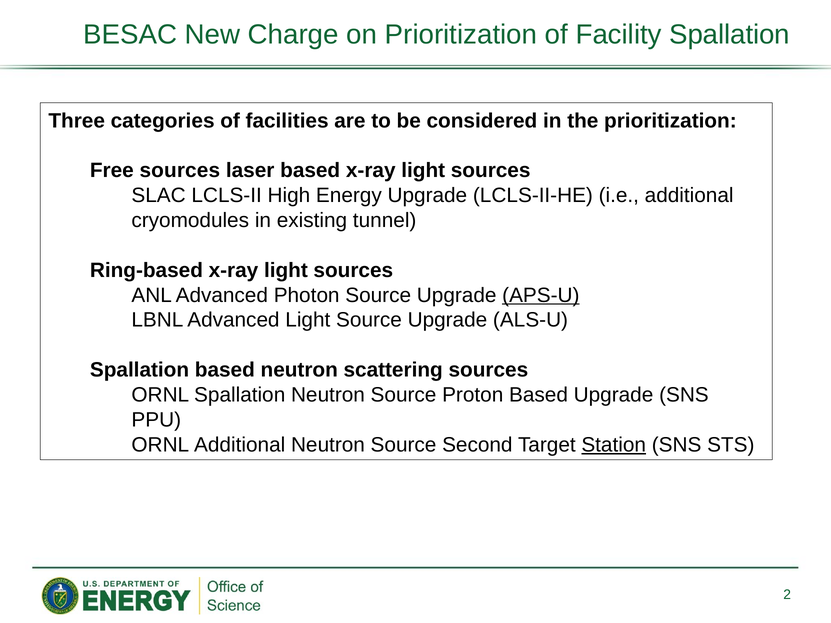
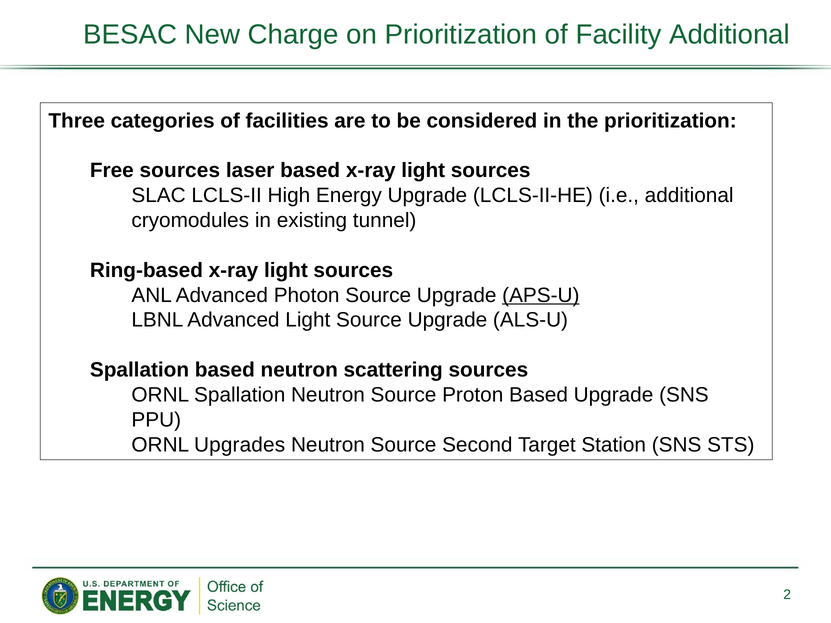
Facility Spallation: Spallation -> Additional (730, 35)
ORNL Additional: Additional -> Upgrades (240, 445)
Station underline: present -> none (614, 445)
